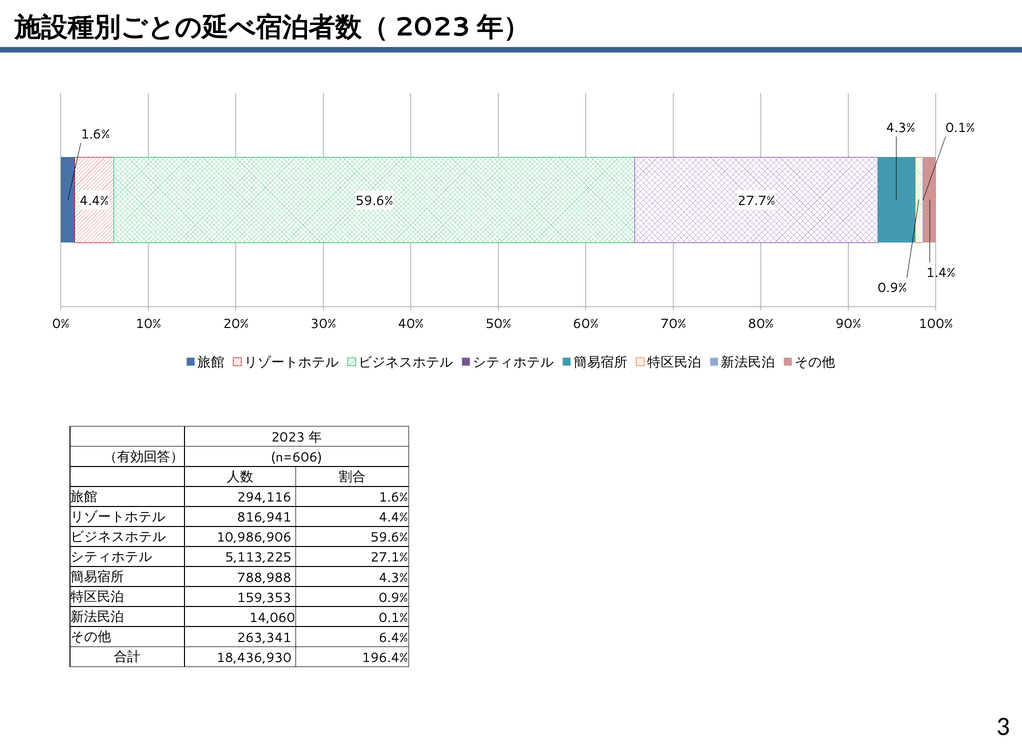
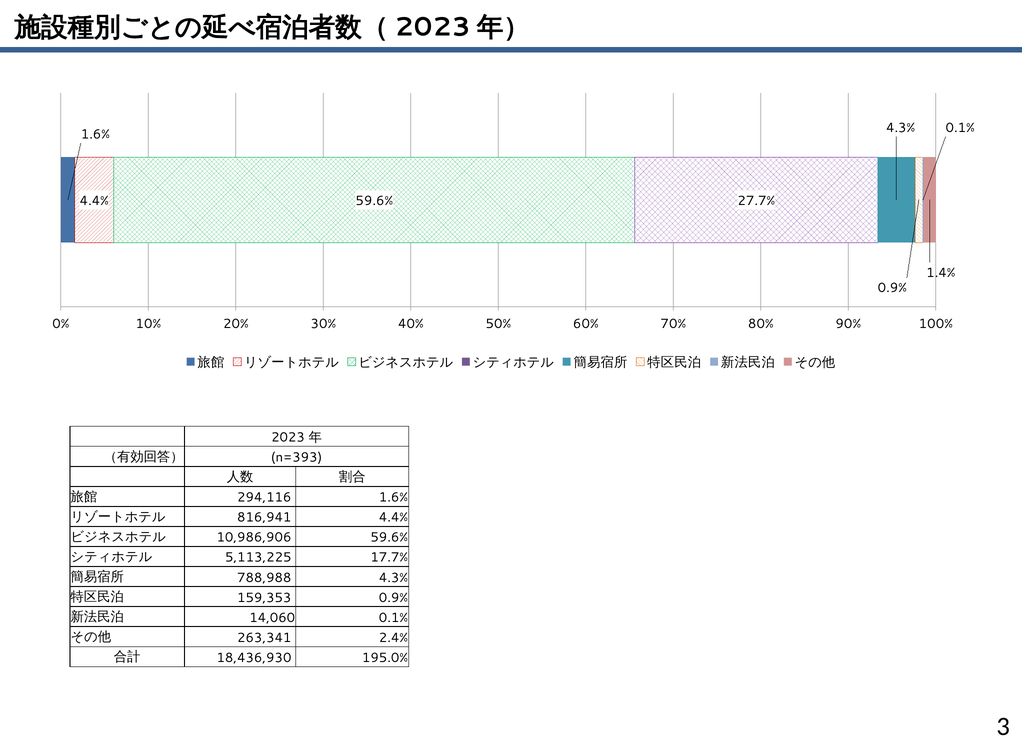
n=606: n=606 -> n=393 (297, 457)
27.1%: 27.1% -> 17.7% (389, 558)
6.4%: 6.4% -> 2.4% (393, 638)
196.4%: 196.4% -> 195.0% (385, 658)
